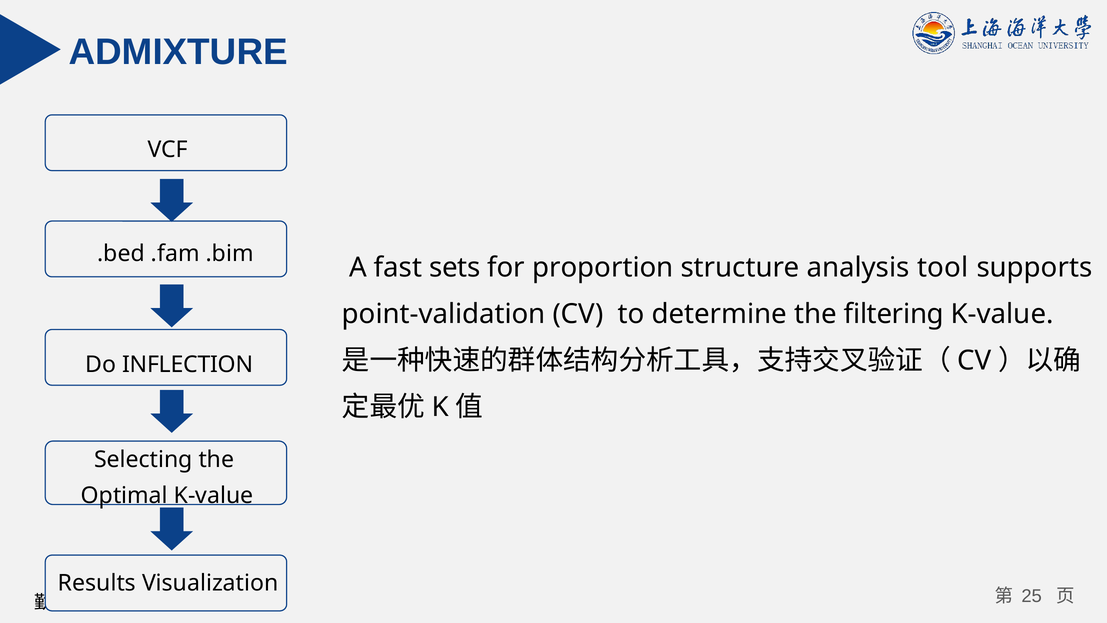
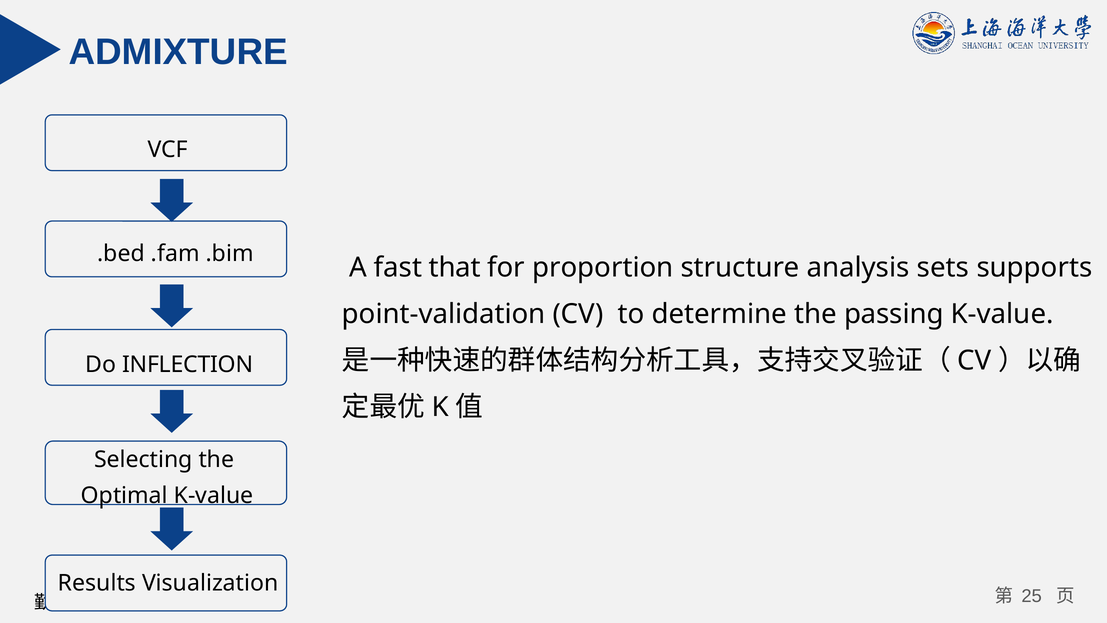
sets: sets -> that (455, 267)
tool: tool -> sets (943, 267)
filtering: filtering -> passing (894, 314)
